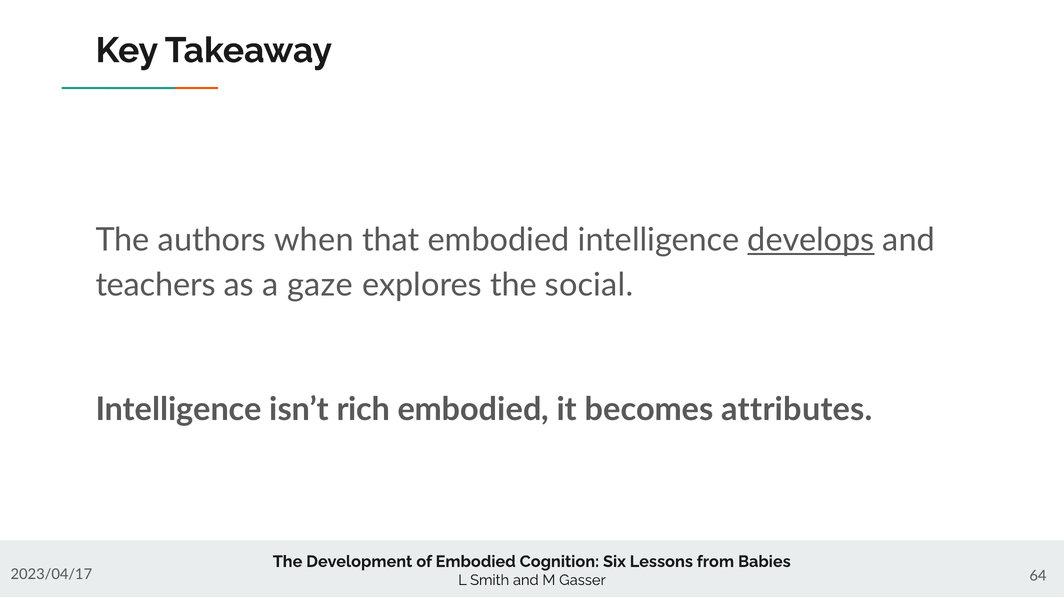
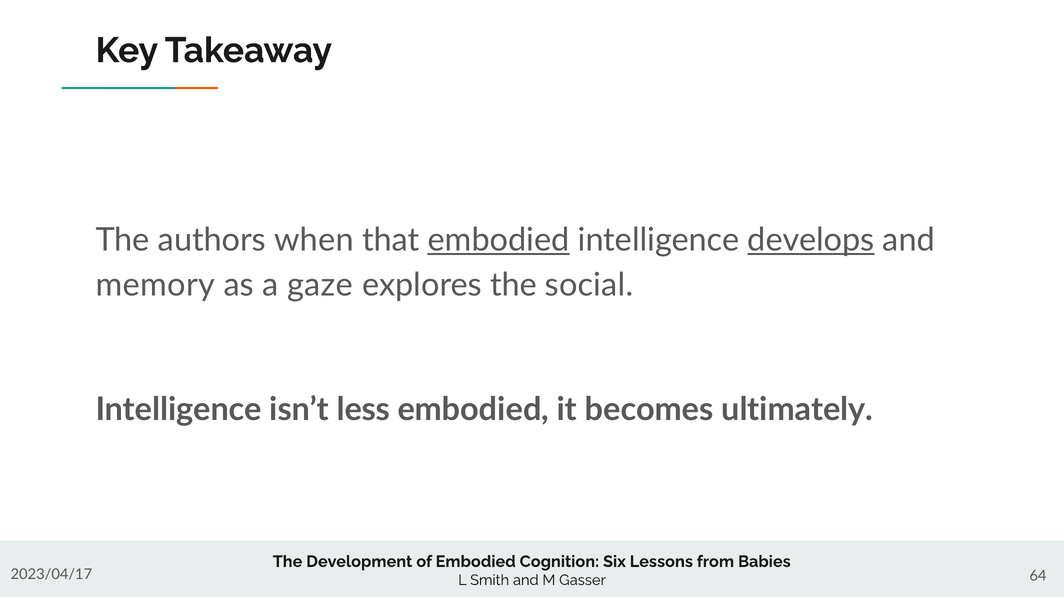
embodied underline: none -> present (499, 240)
teachers: teachers -> memory (155, 285)
rich: rich -> less (363, 410)
attributes: attributes -> ultimately (797, 410)
